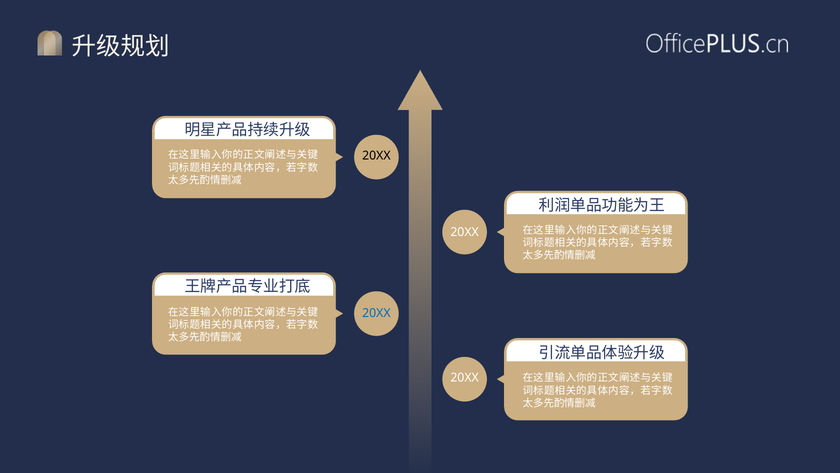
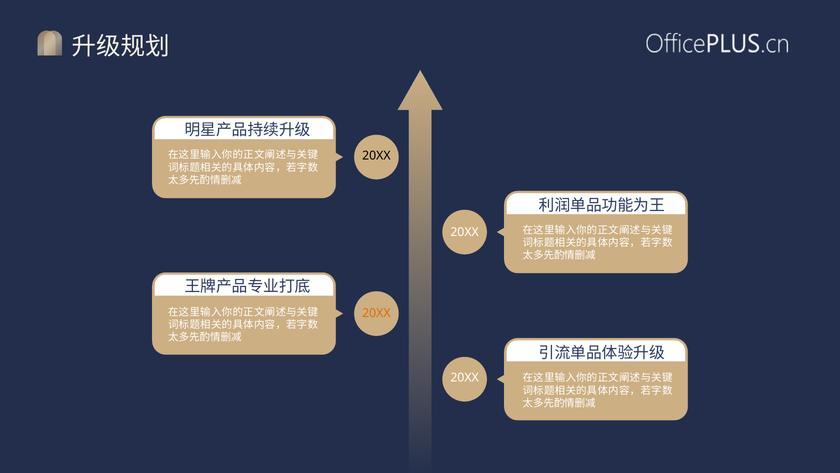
20XX colour: blue -> orange (376, 313)
